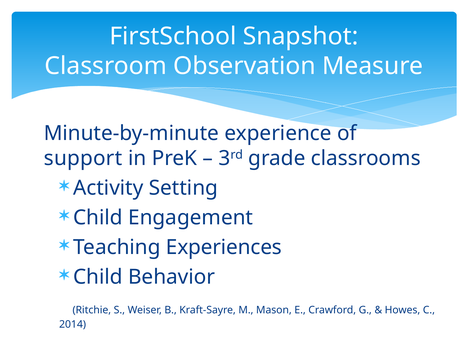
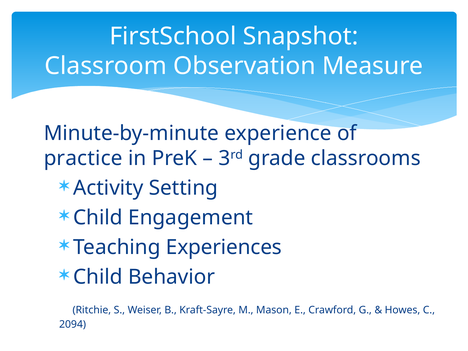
support: support -> practice (83, 158)
2014: 2014 -> 2094 (73, 324)
